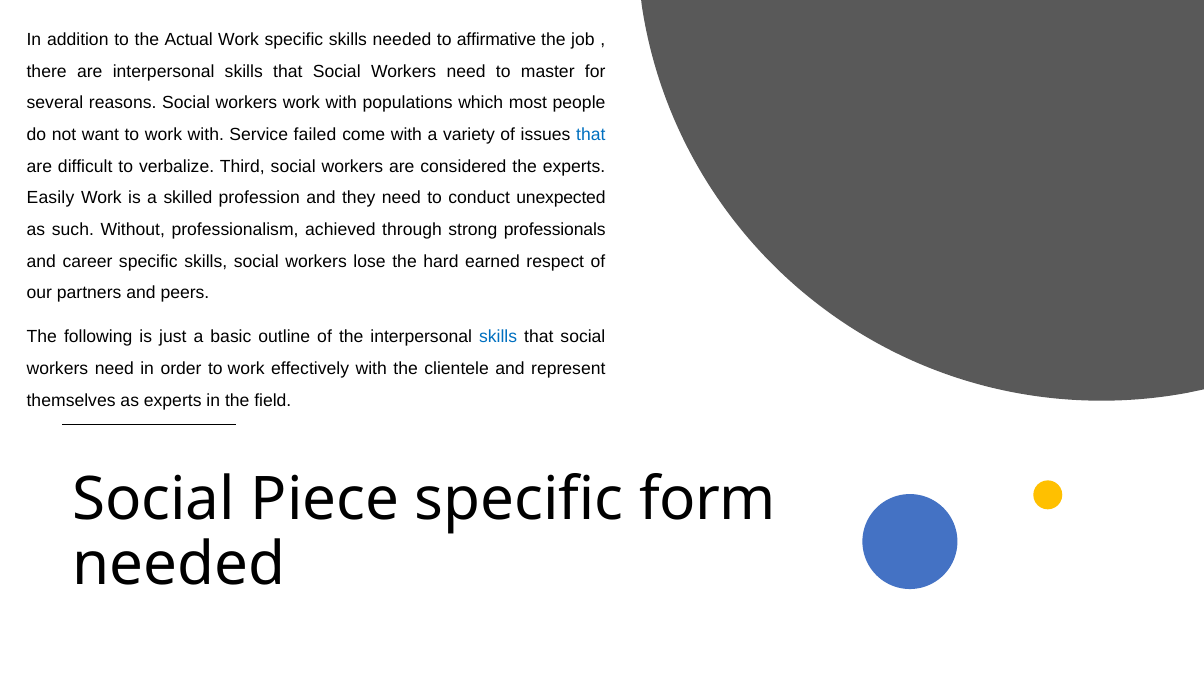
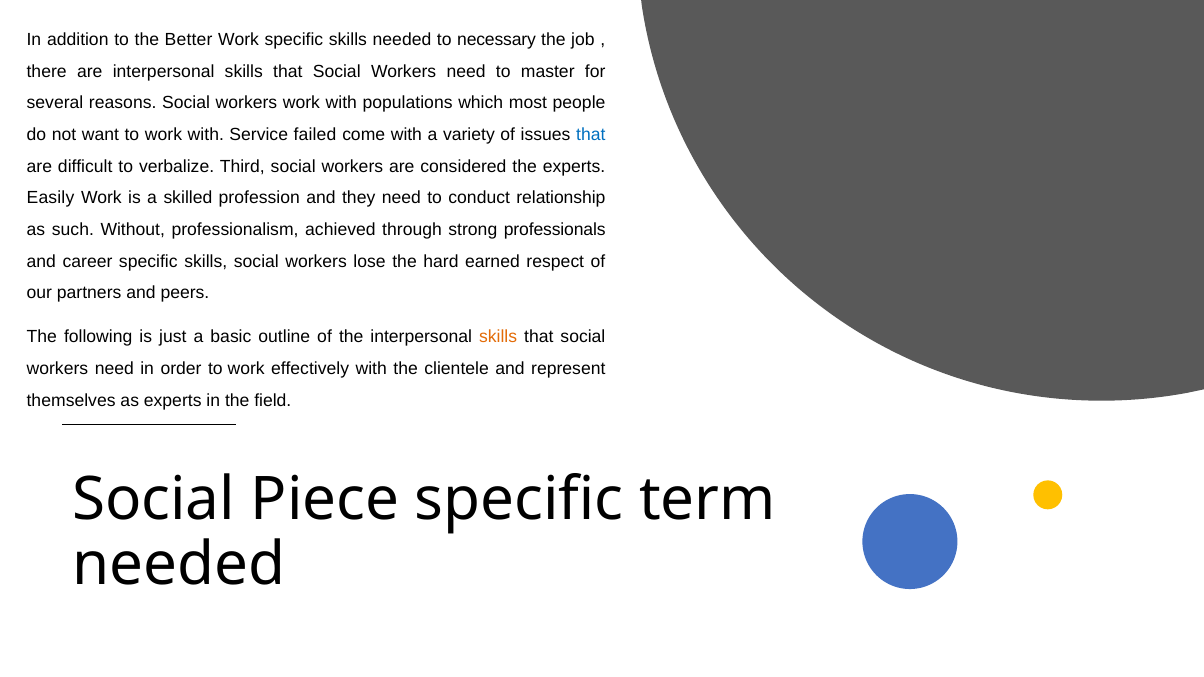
Actual: Actual -> Better (189, 40)
affirmative: affirmative -> necessary (496, 40)
unexpected: unexpected -> relationship (561, 198)
skills colour: blue -> orange (498, 337)
form: form -> term (708, 500)
